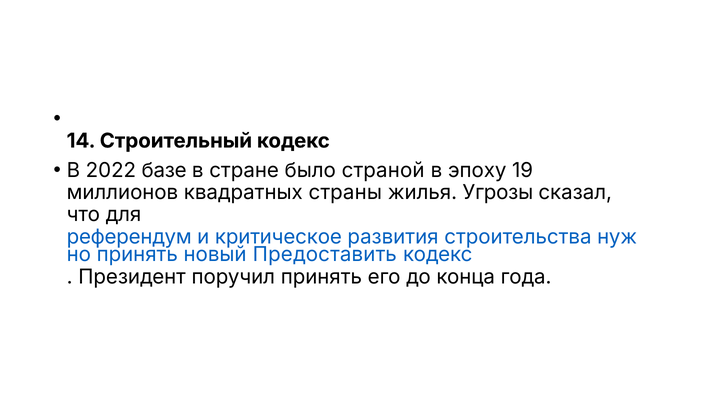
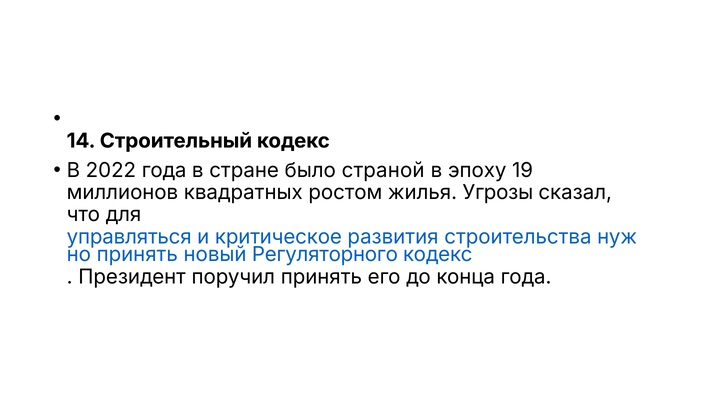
2022 базе: базе -> года (164, 170)
страны: страны -> ростом (345, 192)
референдум: референдум -> управляться (129, 237)
Предоставить: Предоставить -> Регуляторного (325, 255)
